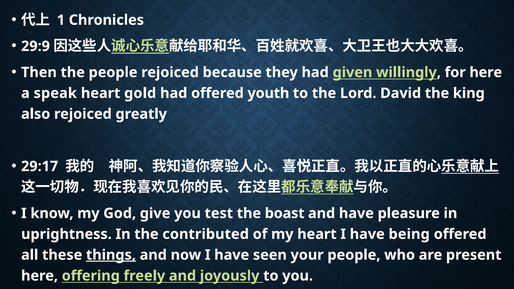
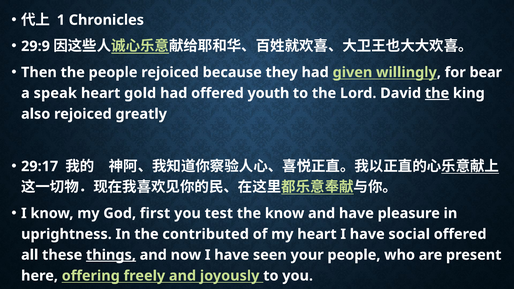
for here: here -> bear (486, 72)
the underline: none -> present (437, 93)
give: give -> first (155, 213)
the boast: boast -> know (285, 213)
being: being -> social (409, 234)
